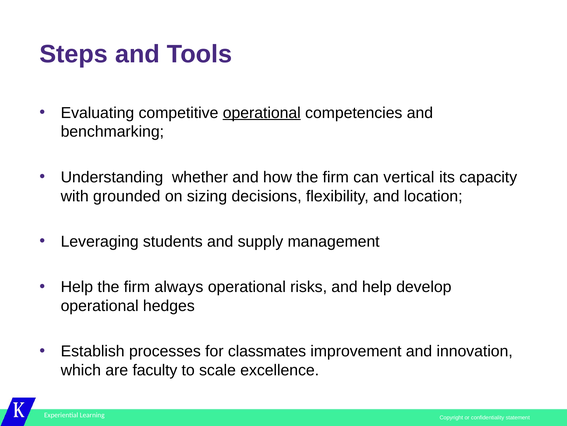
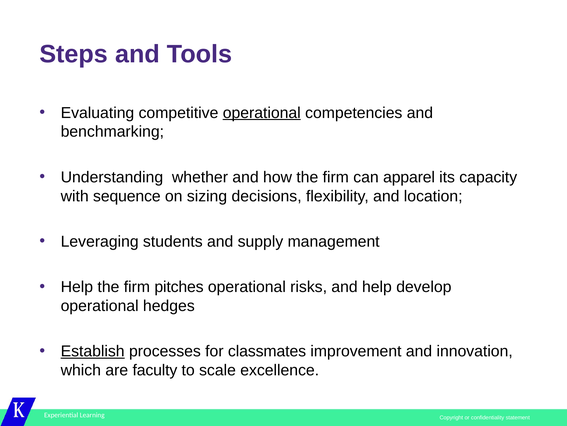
vertical: vertical -> apparel (409, 177)
grounded: grounded -> sequence (127, 196)
always: always -> pitches (179, 287)
Establish underline: none -> present (93, 351)
